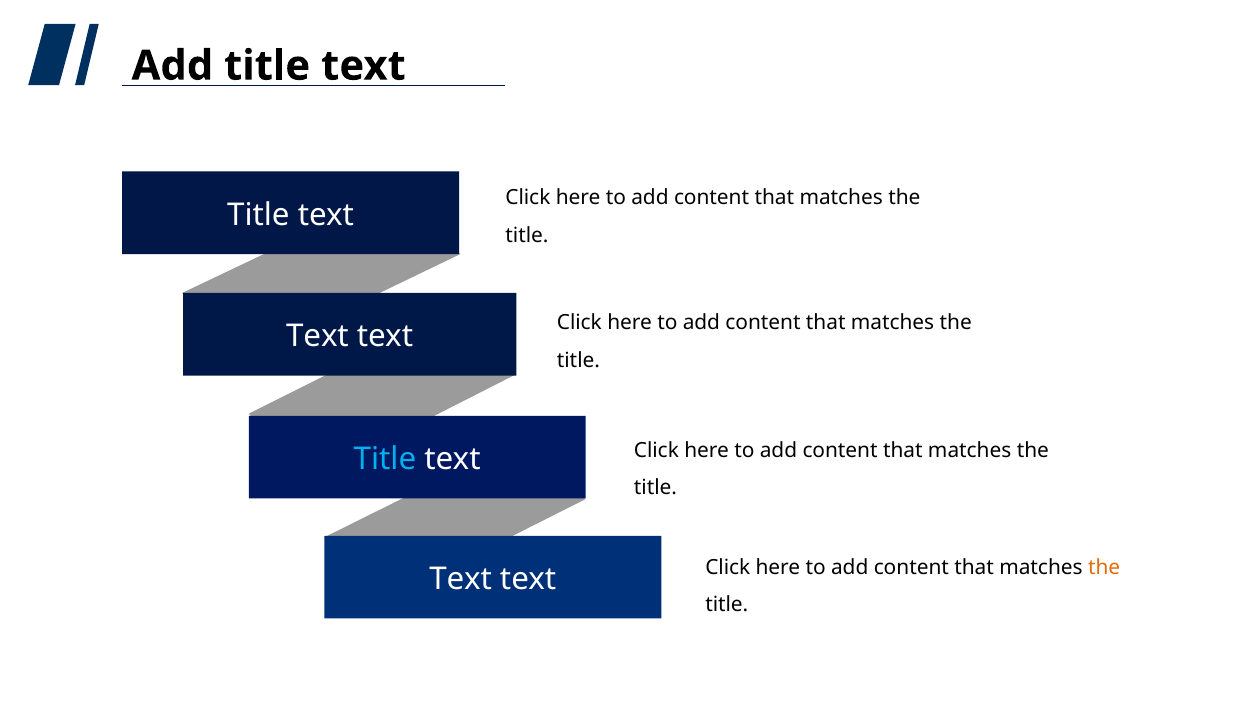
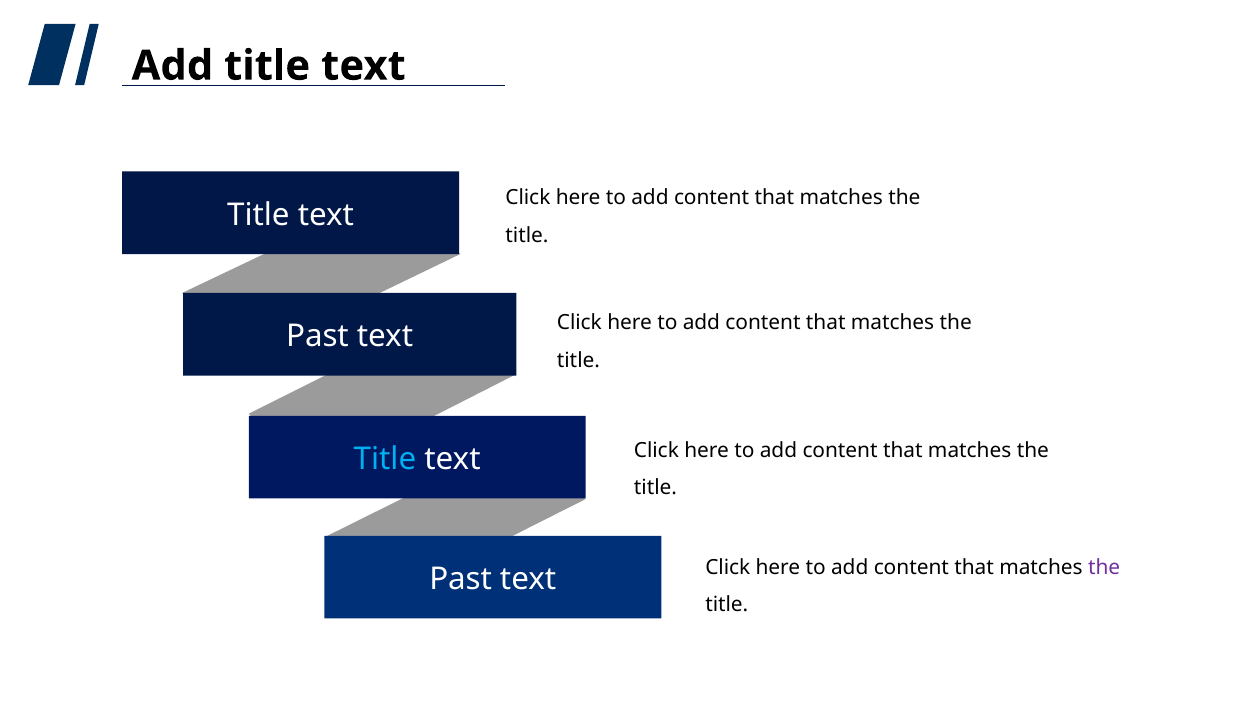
Text: Text -> Past (317, 337)
the colour: orange -> purple (1104, 567)
Text: Text -> Past (461, 580)
